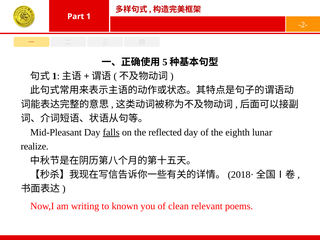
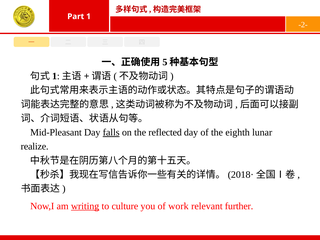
writing underline: none -> present (85, 206)
known: known -> culture (125, 206)
clean: clean -> work (178, 206)
poems: poems -> further (239, 206)
